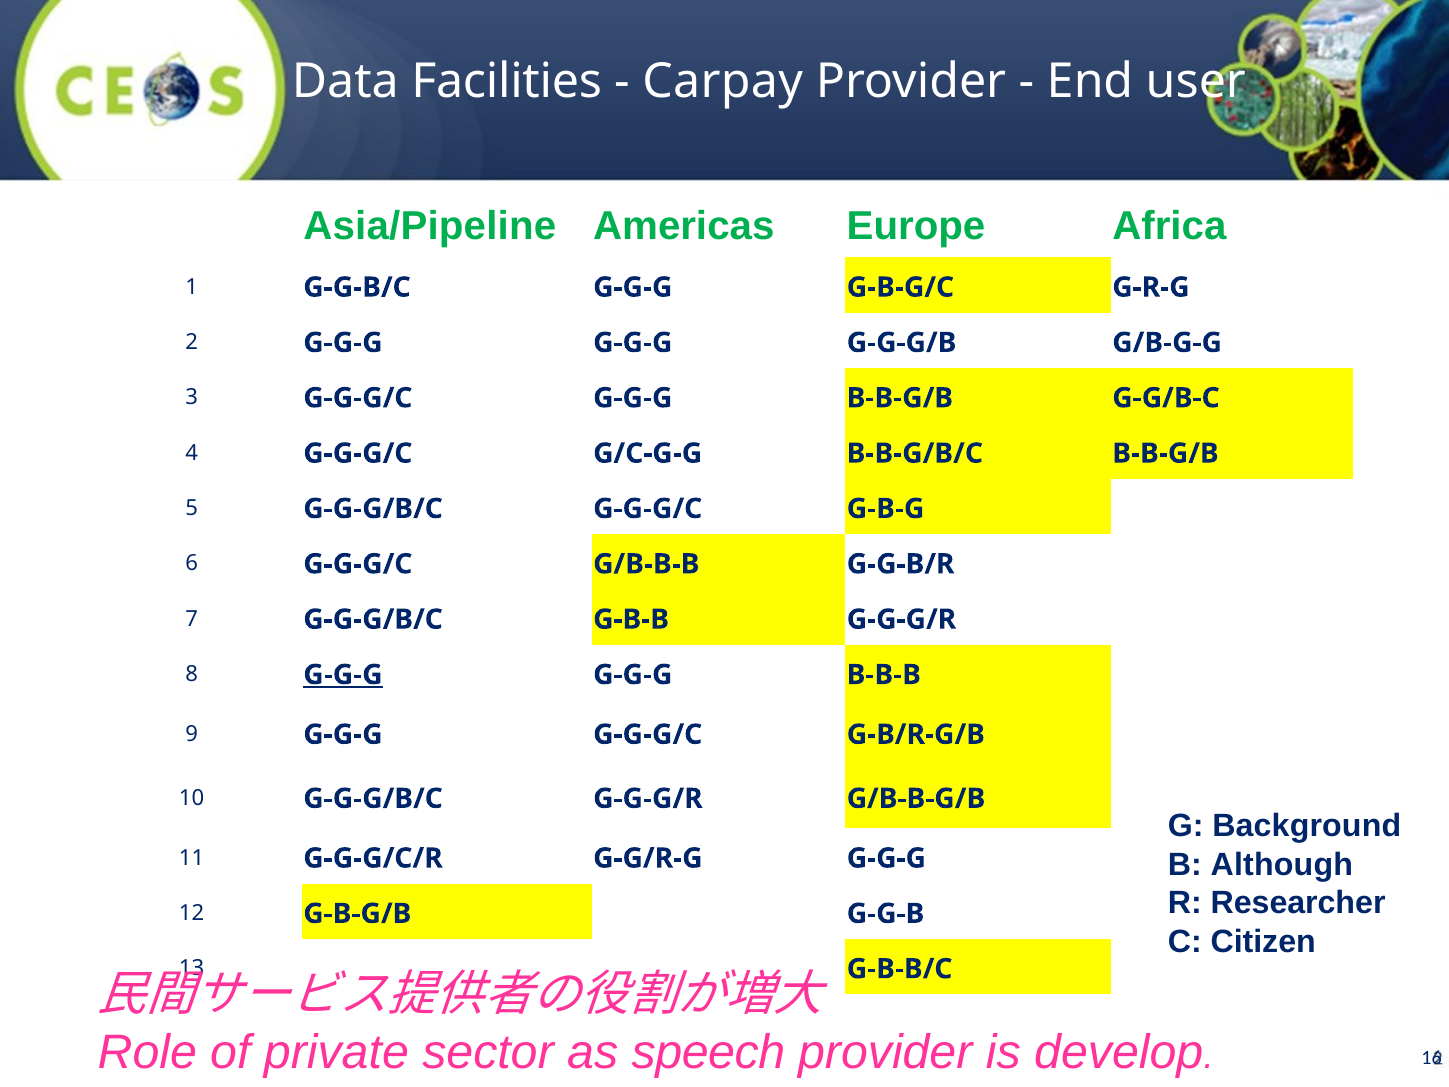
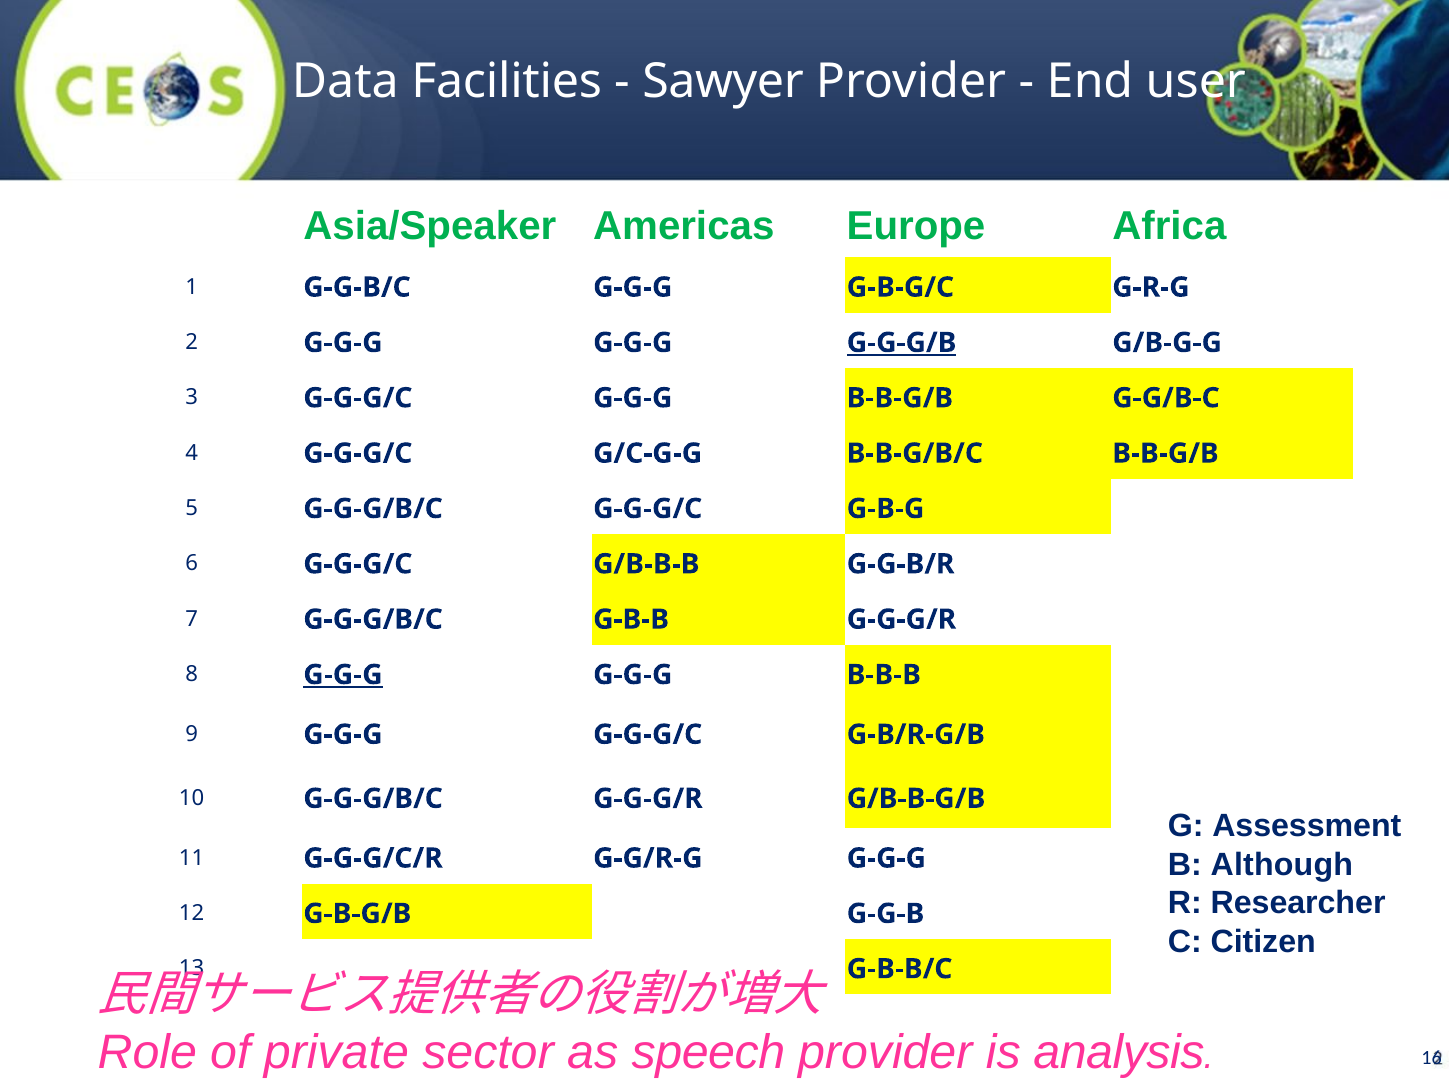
Carpay: Carpay -> Sawyer (723, 82)
Asia/Pipeline: Asia/Pipeline -> Asia/Speaker (430, 227)
G-G-G/B underline: none -> present (902, 343)
Background: Background -> Assessment (1307, 826)
develop: develop -> analysis (1119, 1053)
